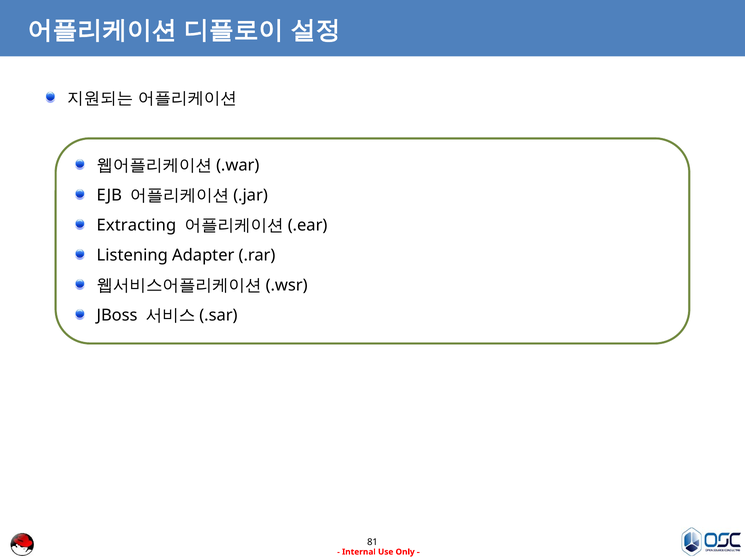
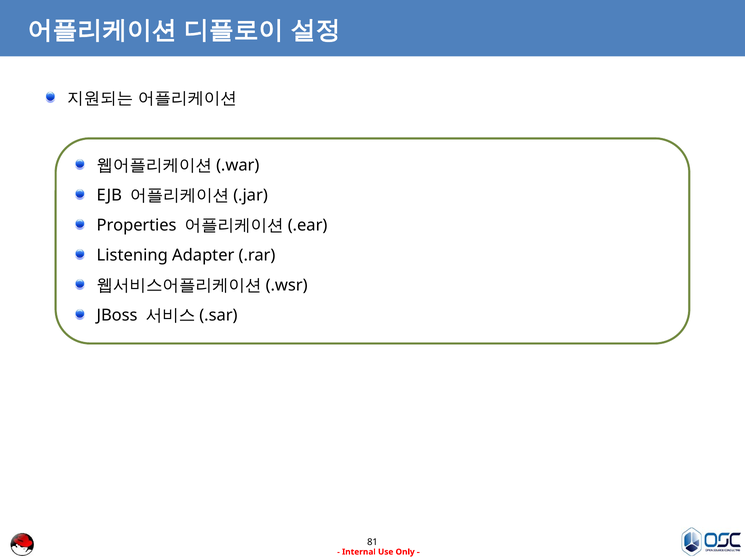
Extracting: Extracting -> Properties (137, 226)
